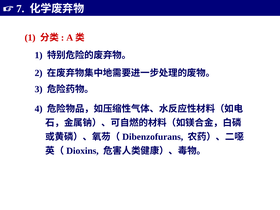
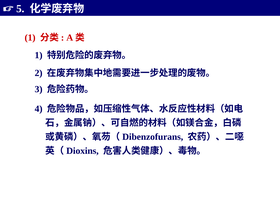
7: 7 -> 5 (20, 9)
